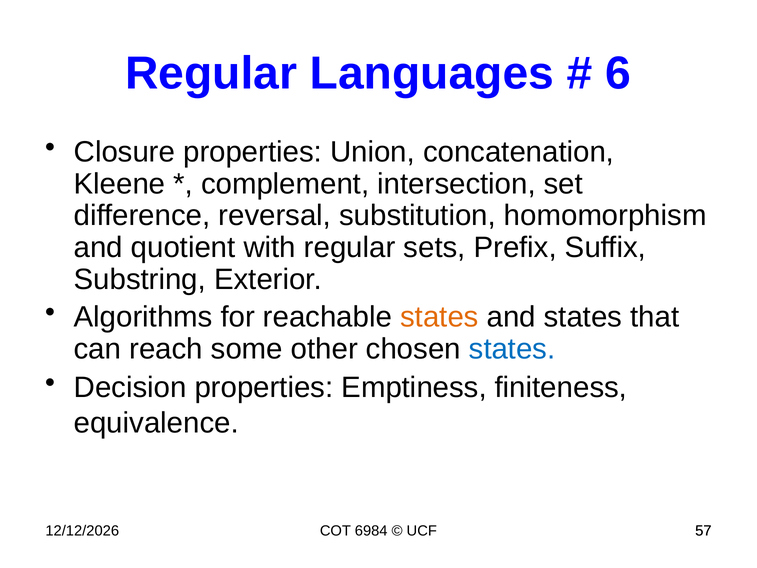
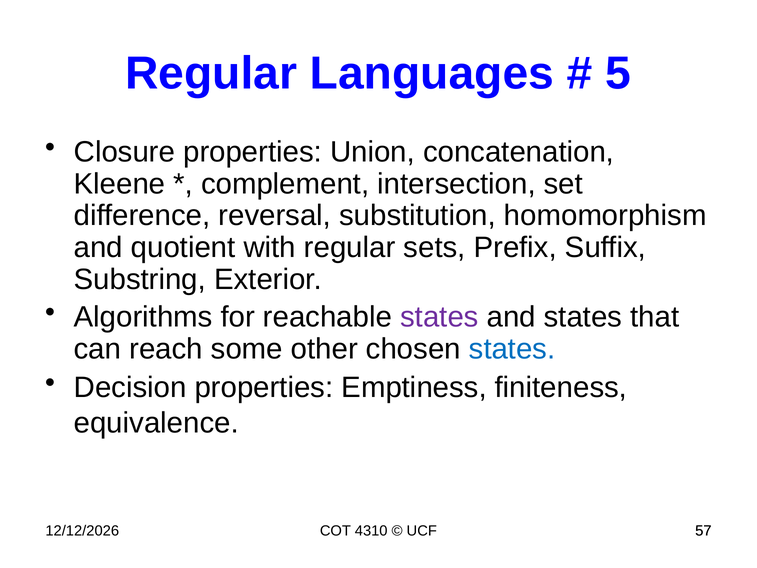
6: 6 -> 5 (618, 73)
states colour: orange -> purple (439, 317)
6984: 6984 -> 4310 (371, 531)
